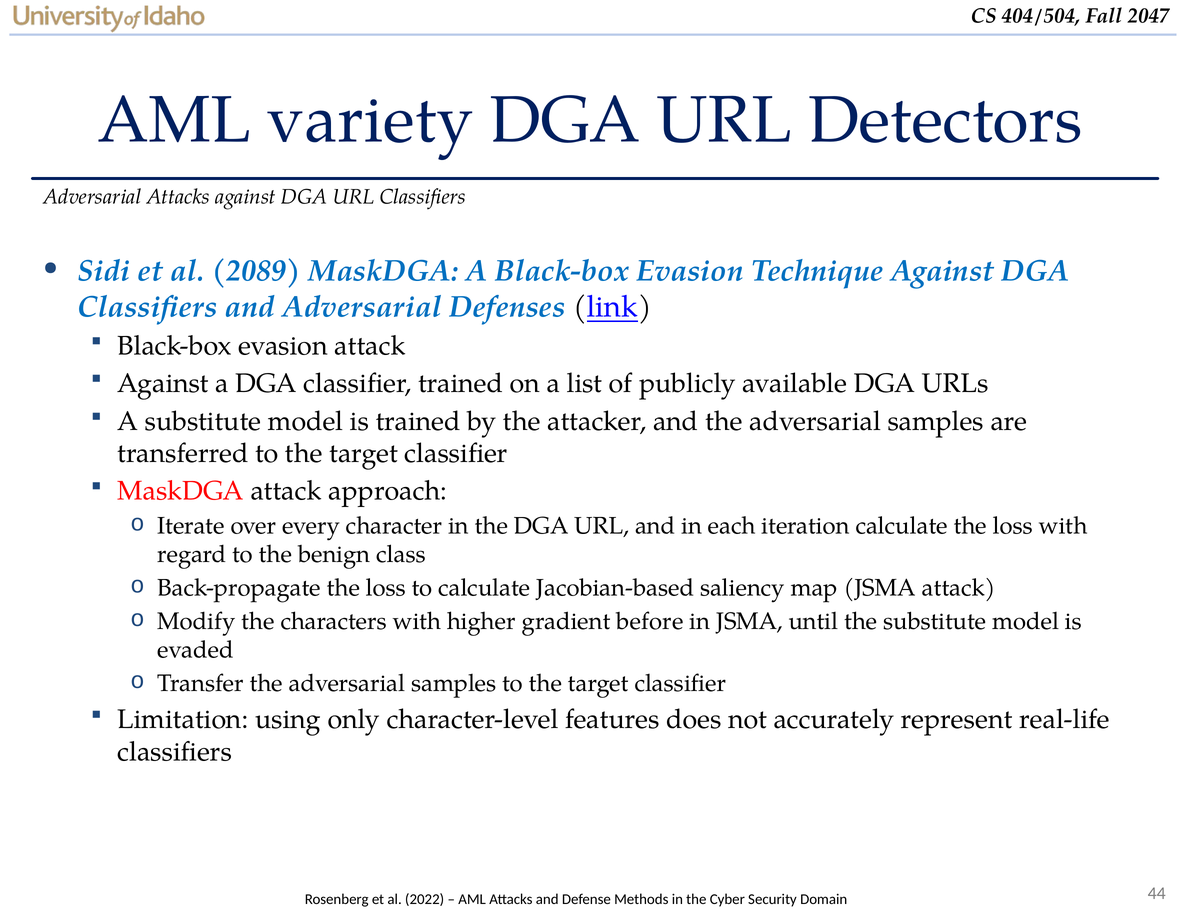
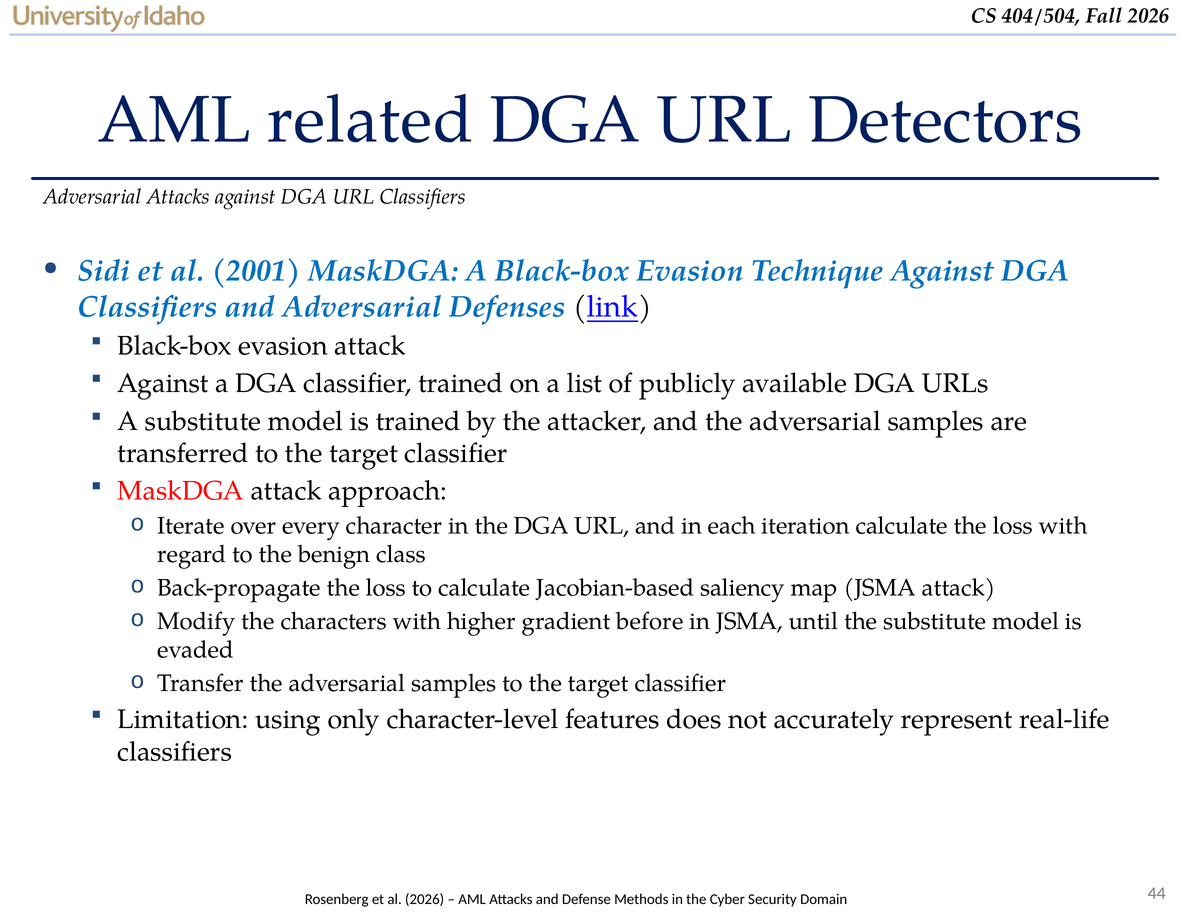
2047: 2047 -> 2026 (1148, 16)
variety: variety -> related (370, 120)
2089: 2089 -> 2001 (256, 271)
al 2022: 2022 -> 2026 (425, 899)
